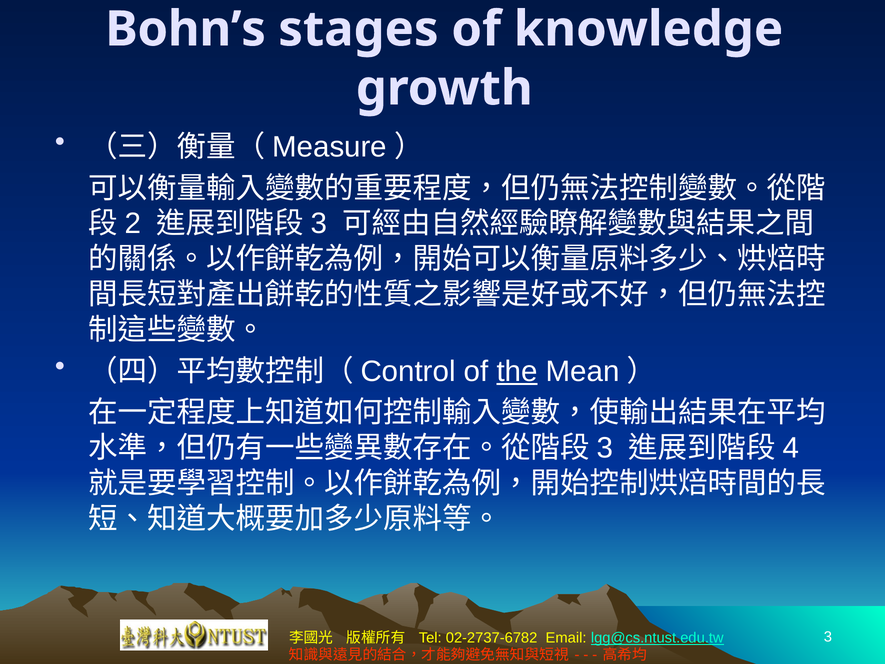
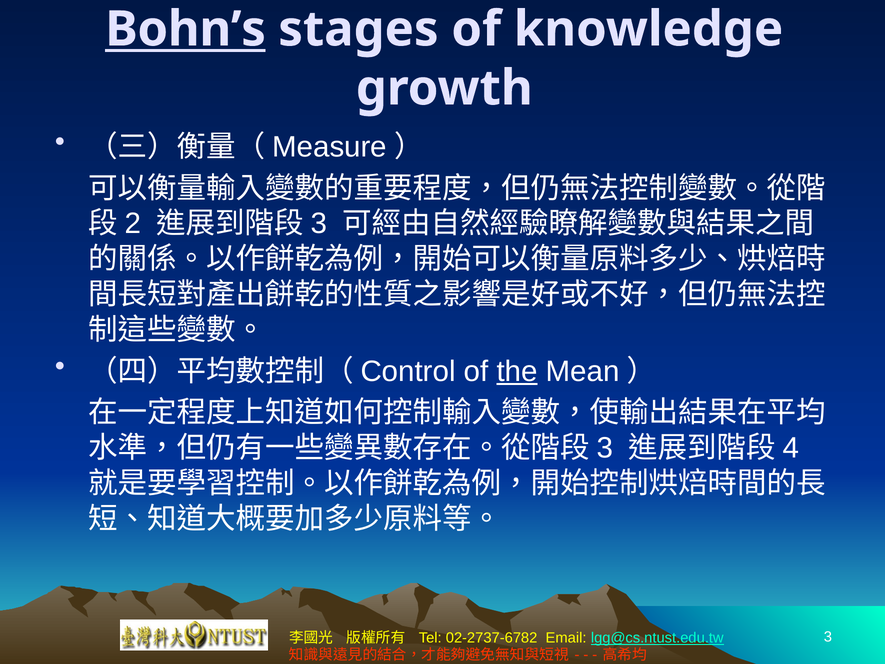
Bohn’s underline: none -> present (186, 29)
